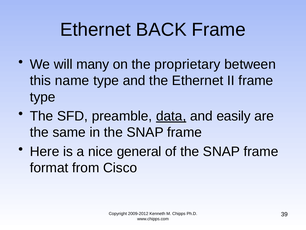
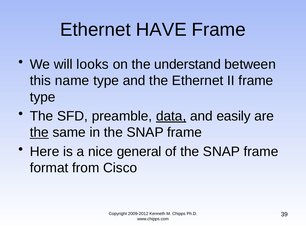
BACK: BACK -> HAVE (161, 30)
many: many -> looks (93, 64)
proprietary: proprietary -> understand (188, 64)
the underline: none -> present (39, 132)
